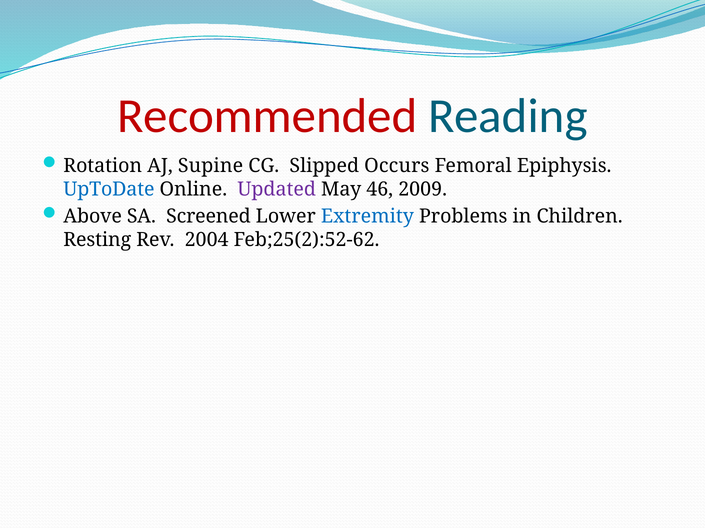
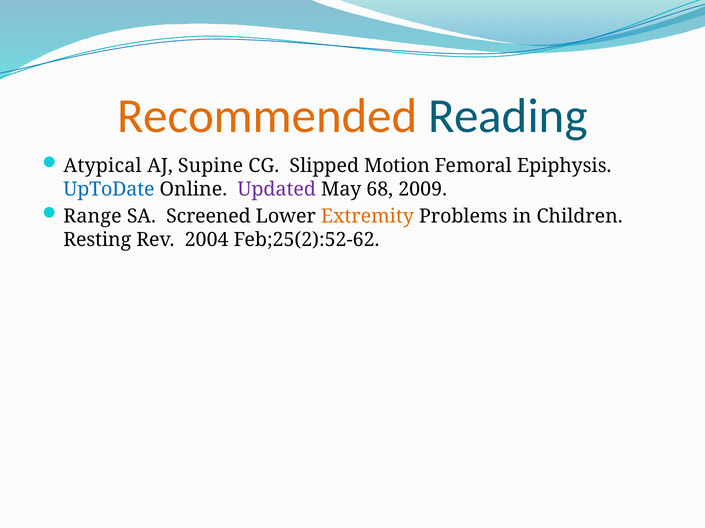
Recommended colour: red -> orange (267, 116)
Rotation: Rotation -> Atypical (103, 166)
Occurs: Occurs -> Motion (397, 166)
46: 46 -> 68 (380, 189)
Above: Above -> Range (93, 217)
Extremity colour: blue -> orange (367, 217)
